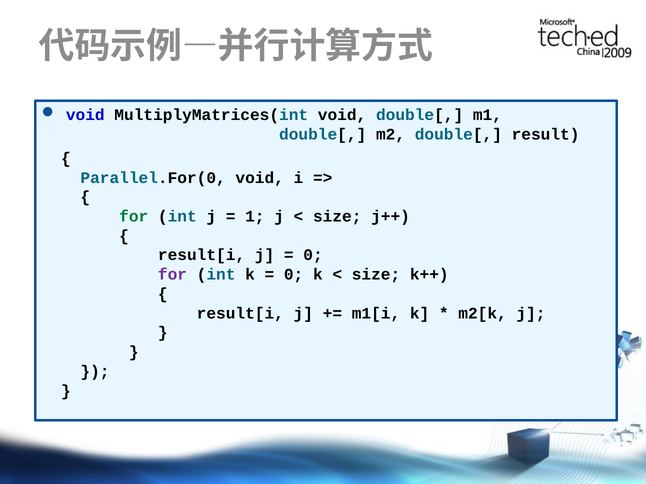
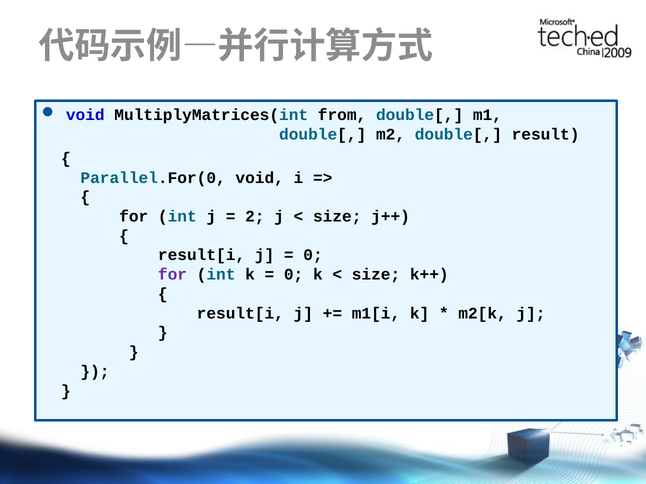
MultiplyMatrices(int void: void -> from (342, 115)
for colour: green -> black (134, 217)
1: 1 -> 2 (255, 217)
